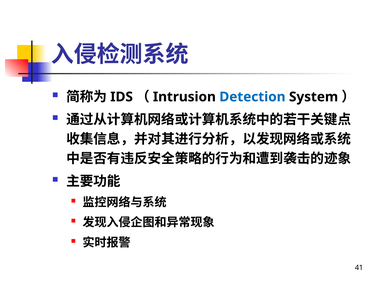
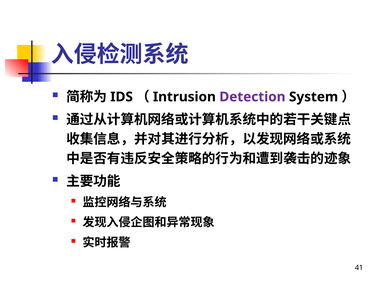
Detection colour: blue -> purple (252, 97)
